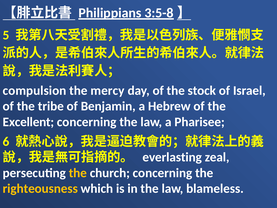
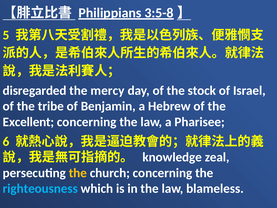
compulsion: compulsion -> disregarded (35, 90)
everlasting: everlasting -> knowledge (172, 157)
righteousness colour: yellow -> light blue (40, 188)
